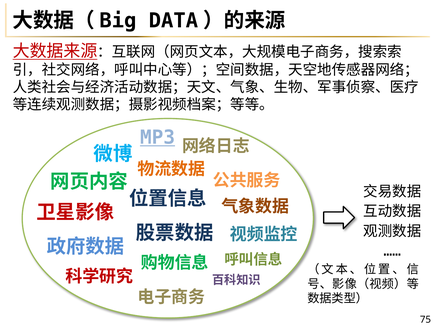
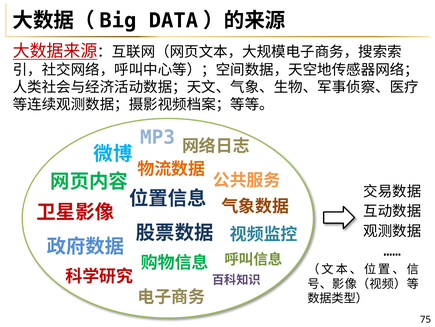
MP3 underline: present -> none (158, 137)
